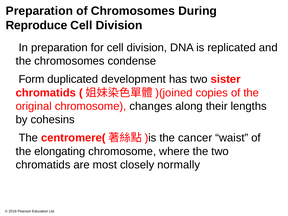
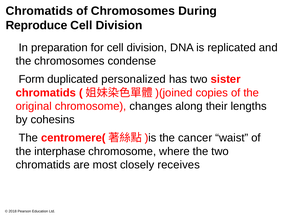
Preparation: Preparation -> Chromatids (39, 11)
development: development -> personalized (134, 79)
elongating: elongating -> interphase (60, 151)
normally: normally -> receives (179, 165)
